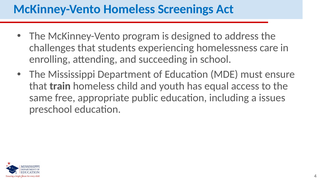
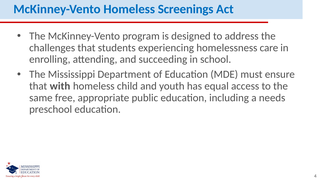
train: train -> with (60, 86)
issues: issues -> needs (272, 98)
